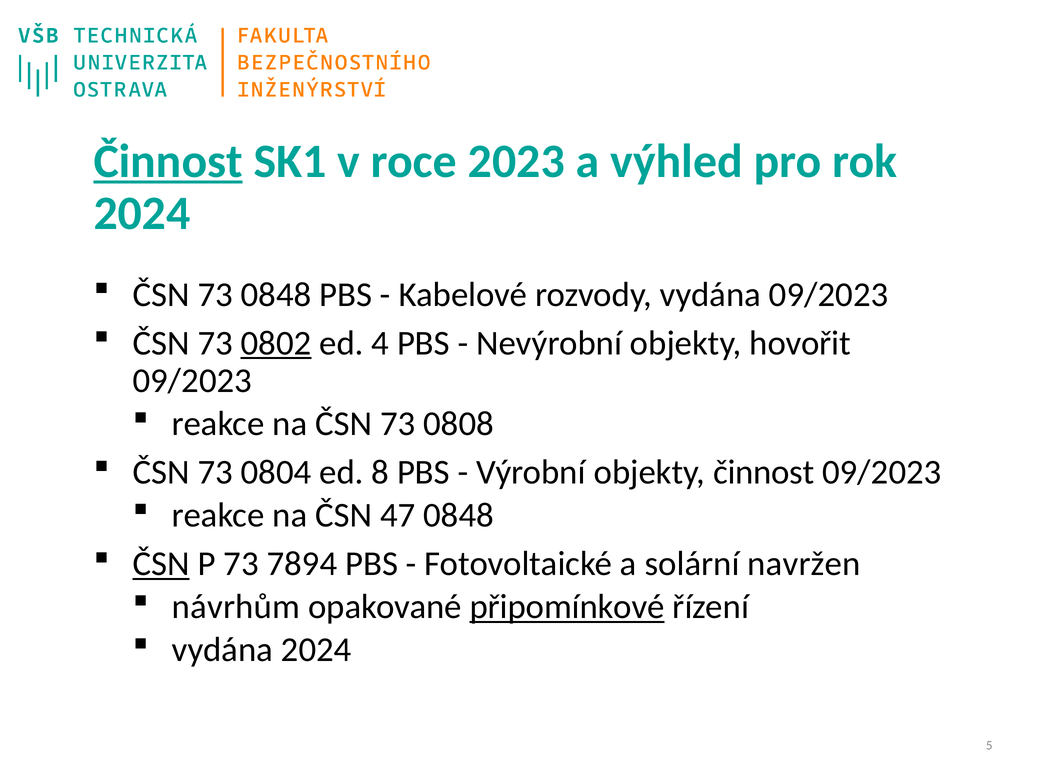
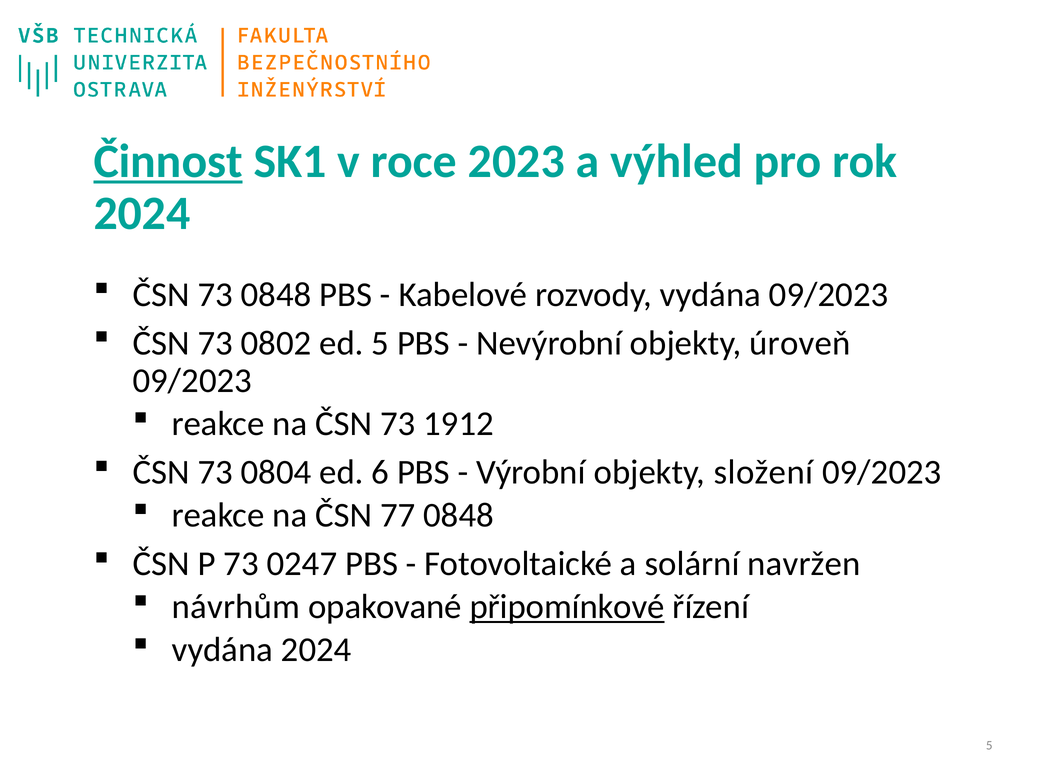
0802 underline: present -> none (276, 343)
ed 4: 4 -> 5 (380, 343)
hovořit: hovořit -> úroveň (800, 343)
0808: 0808 -> 1912 (459, 424)
8: 8 -> 6 (380, 472)
objekty činnost: činnost -> složení (763, 472)
47: 47 -> 77 (398, 515)
ČSN underline: present -> none (161, 564)
7894: 7894 -> 0247 (302, 564)
